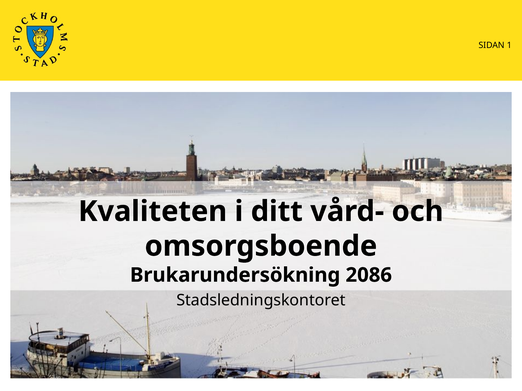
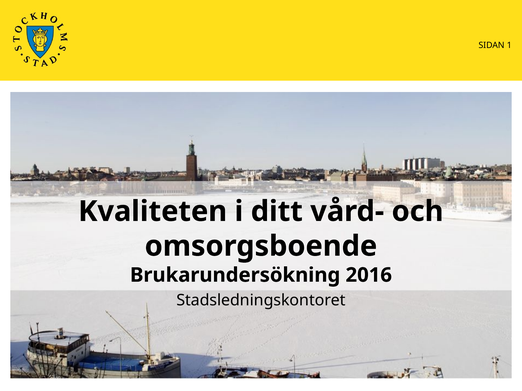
2086: 2086 -> 2016 (369, 275)
